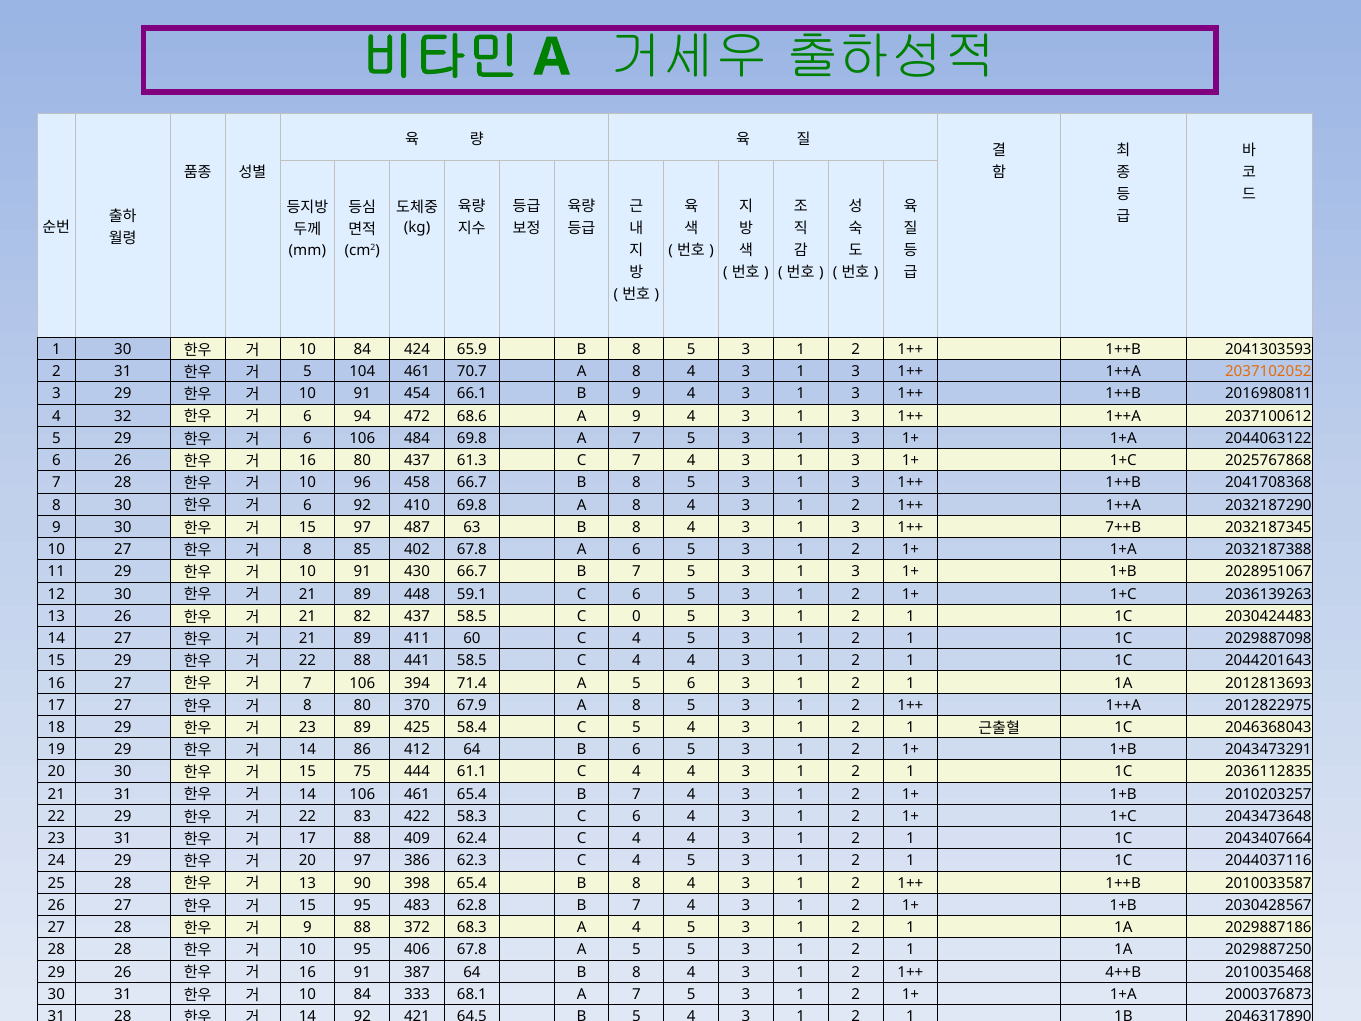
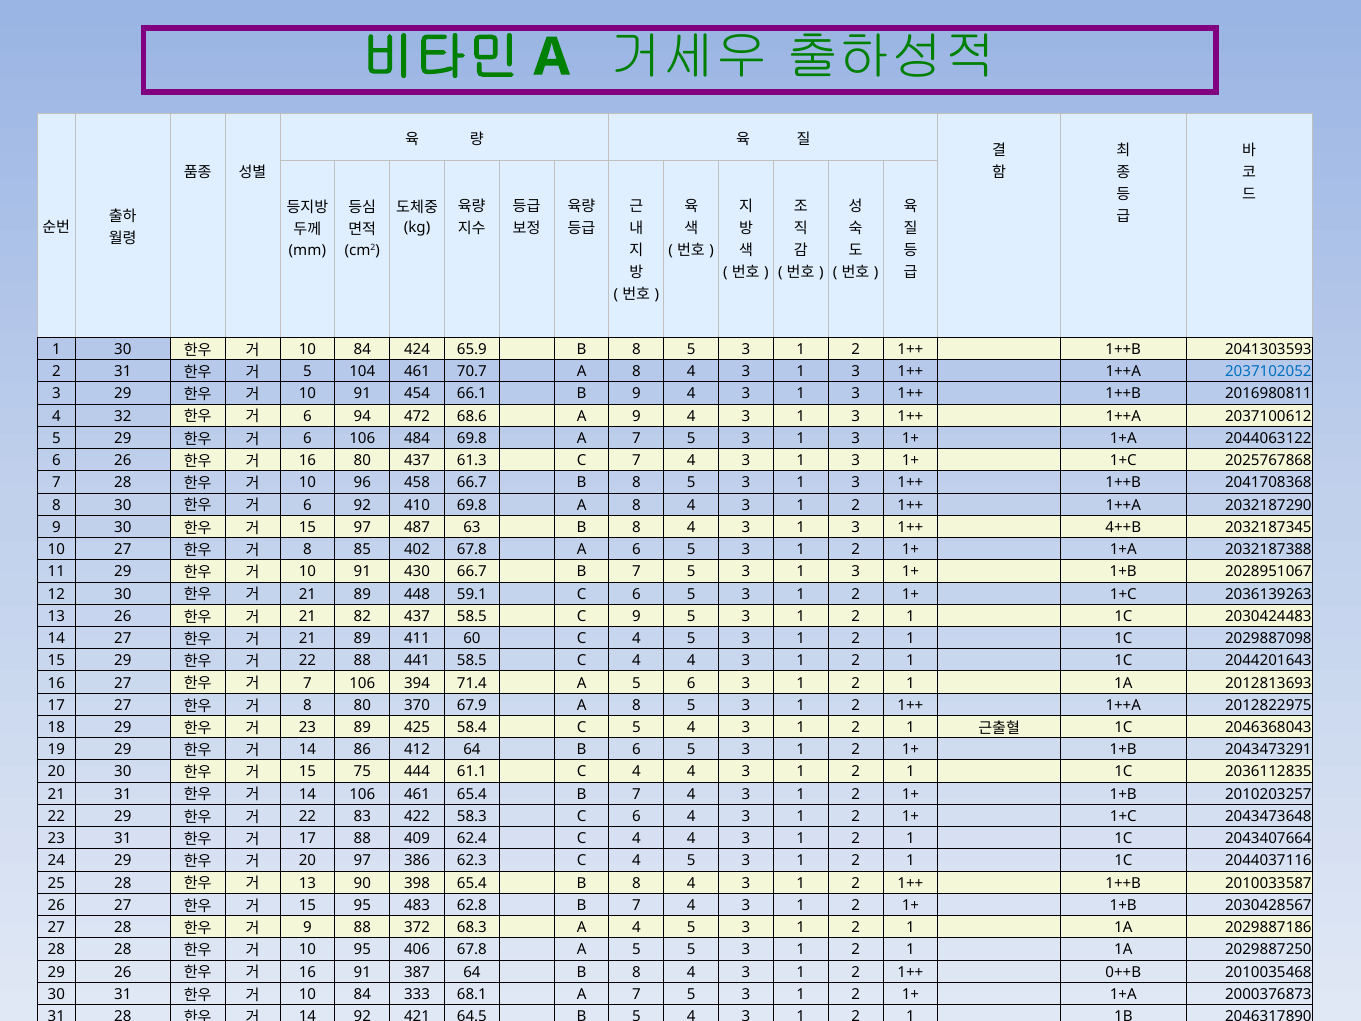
2037102052 colour: orange -> blue (1268, 372)
7++B: 7++B -> 4++B (1123, 527)
C 0: 0 -> 9 (636, 616)
4++B: 4++B -> 0++B (1123, 972)
